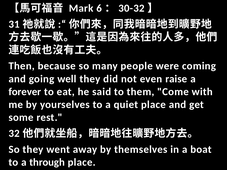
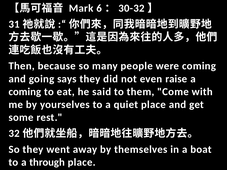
well: well -> says (67, 79)
forever: forever -> coming (25, 92)
